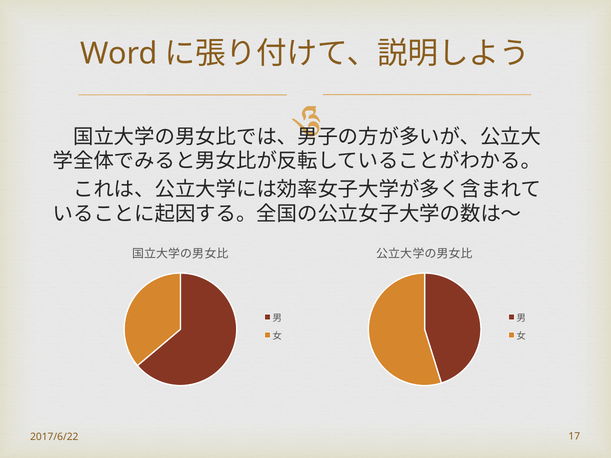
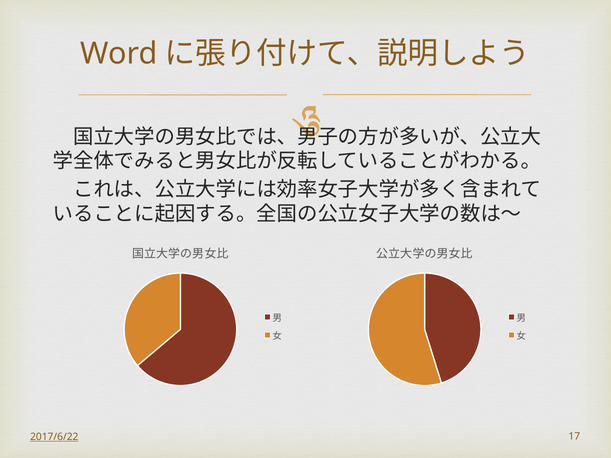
2017/6/22 underline: none -> present (54, 437)
